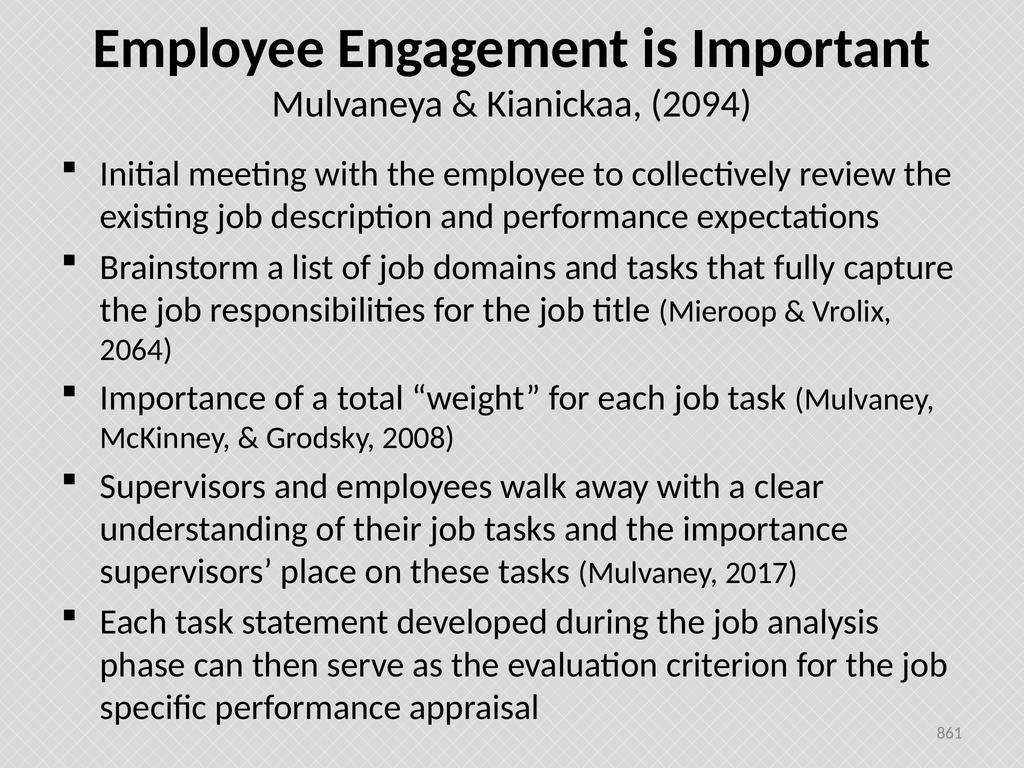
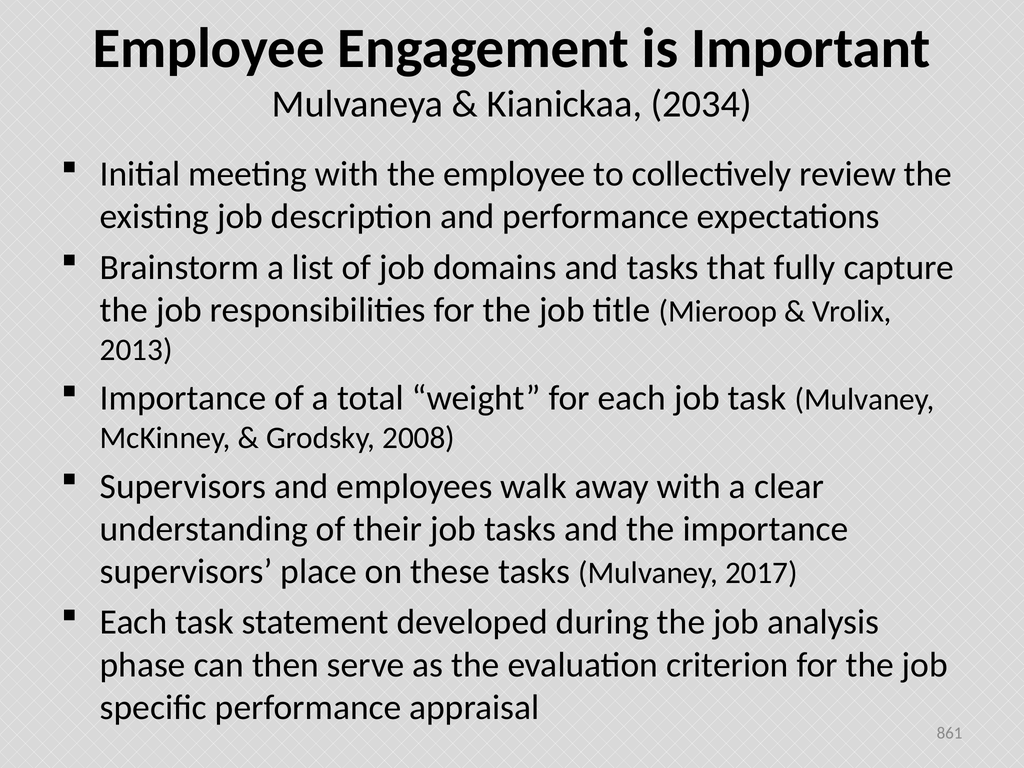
2094: 2094 -> 2034 (701, 104)
2064: 2064 -> 2013 (136, 350)
